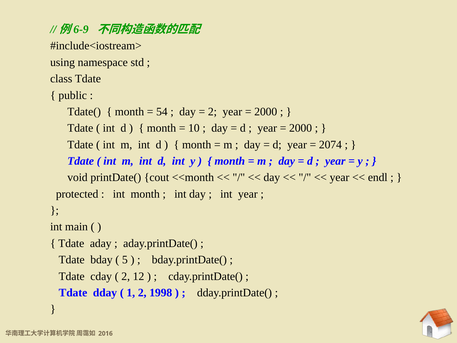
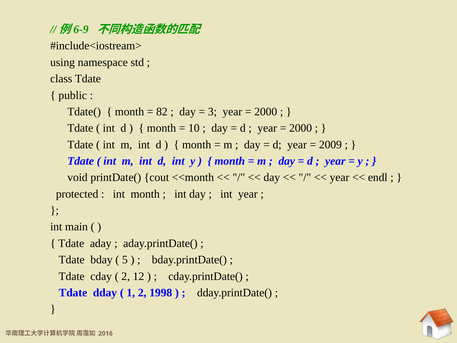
54: 54 -> 82 (162, 112)
2: 2 -> 3 (212, 112)
2074: 2074 -> 2009 (330, 145)
